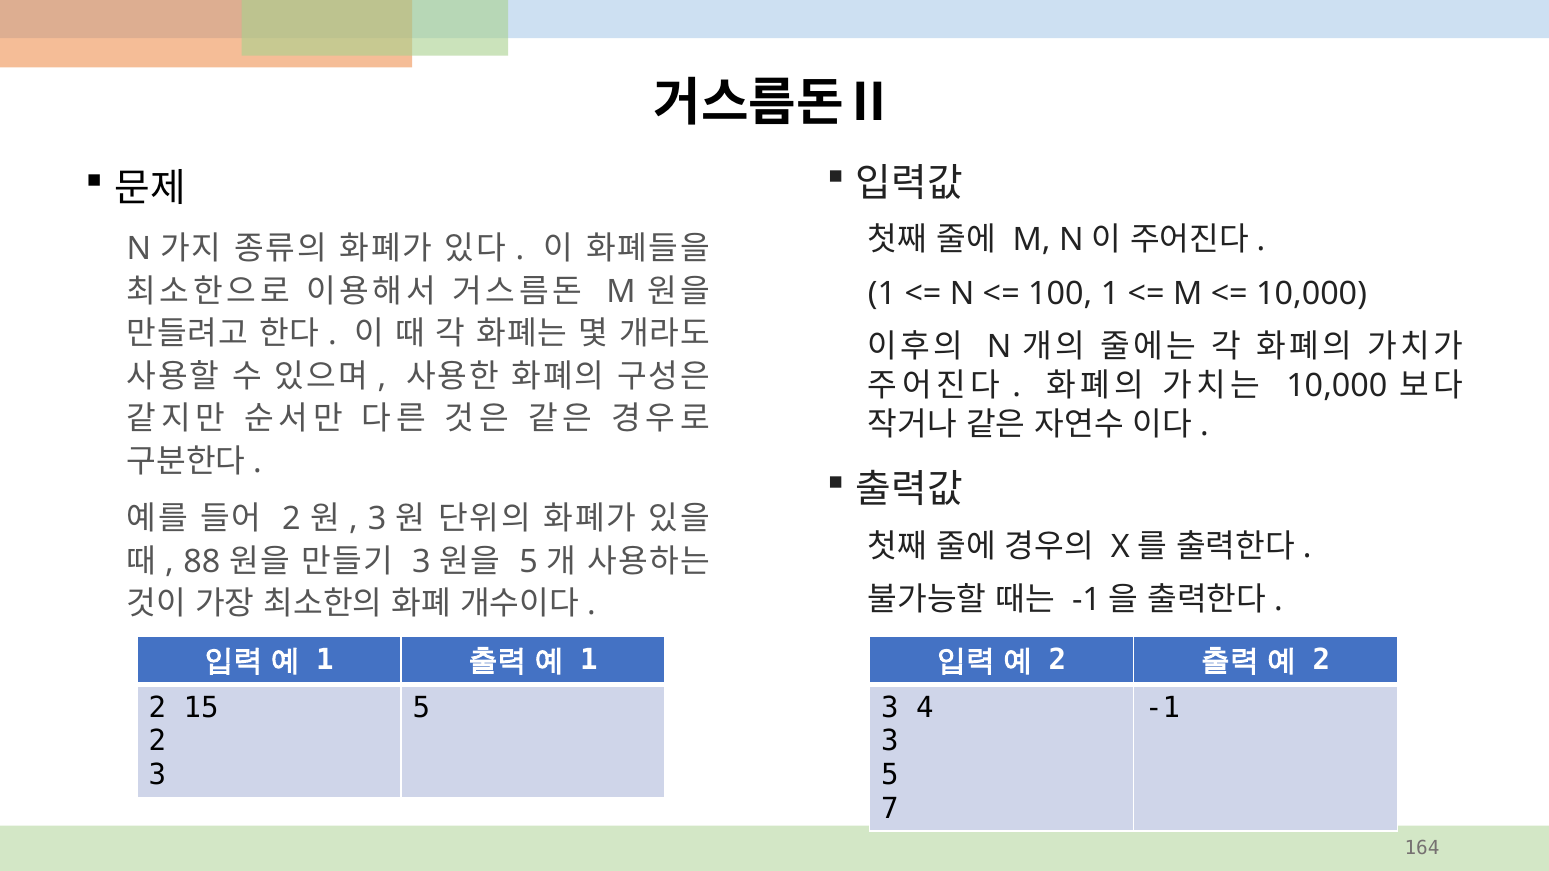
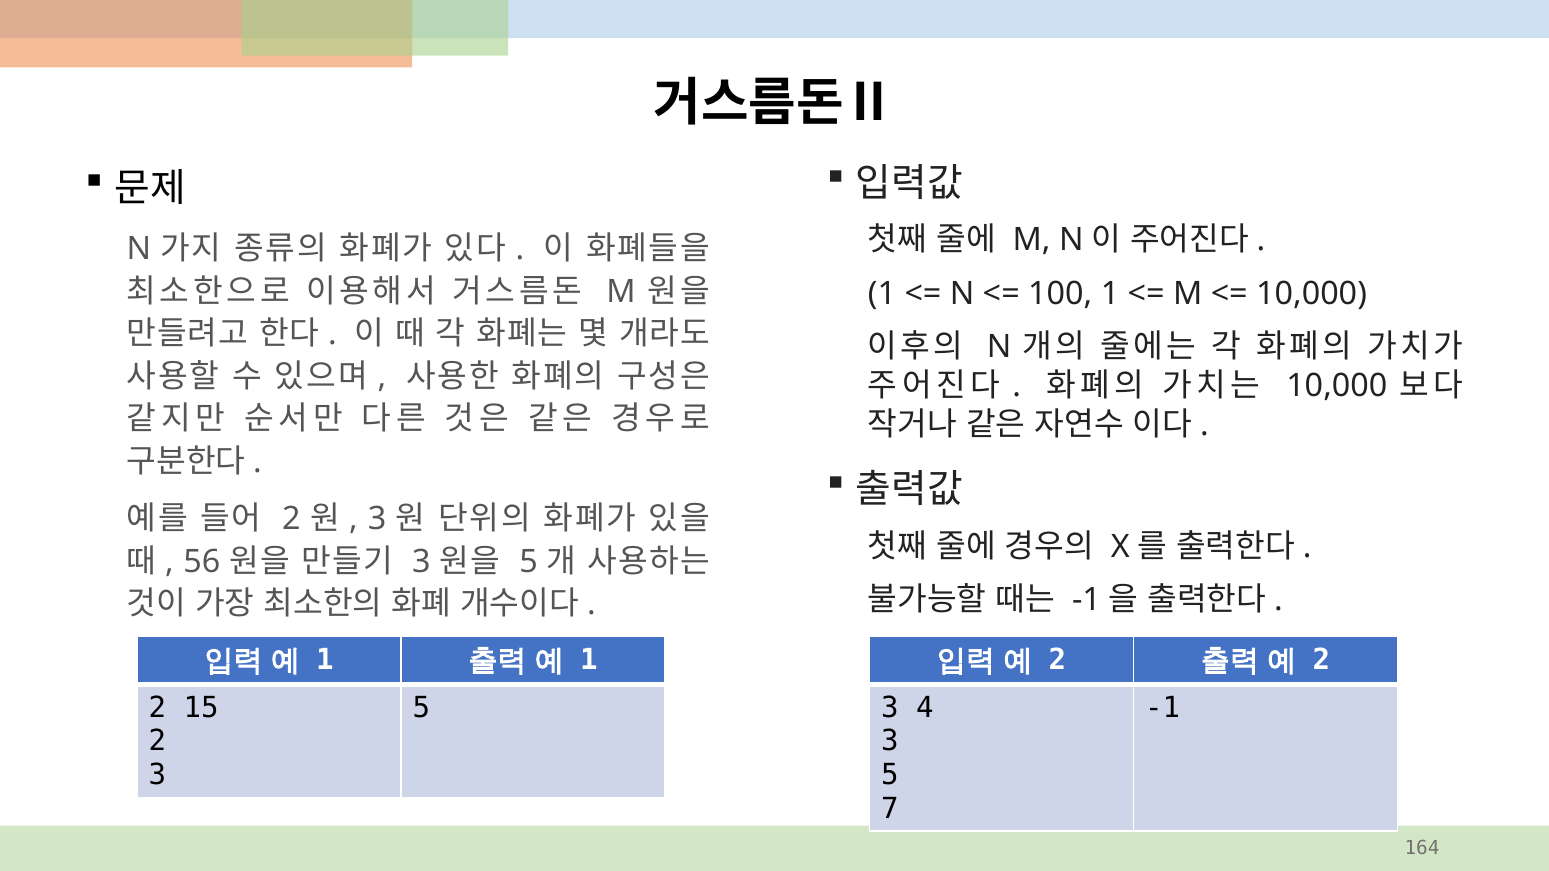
88: 88 -> 56 (202, 562)
